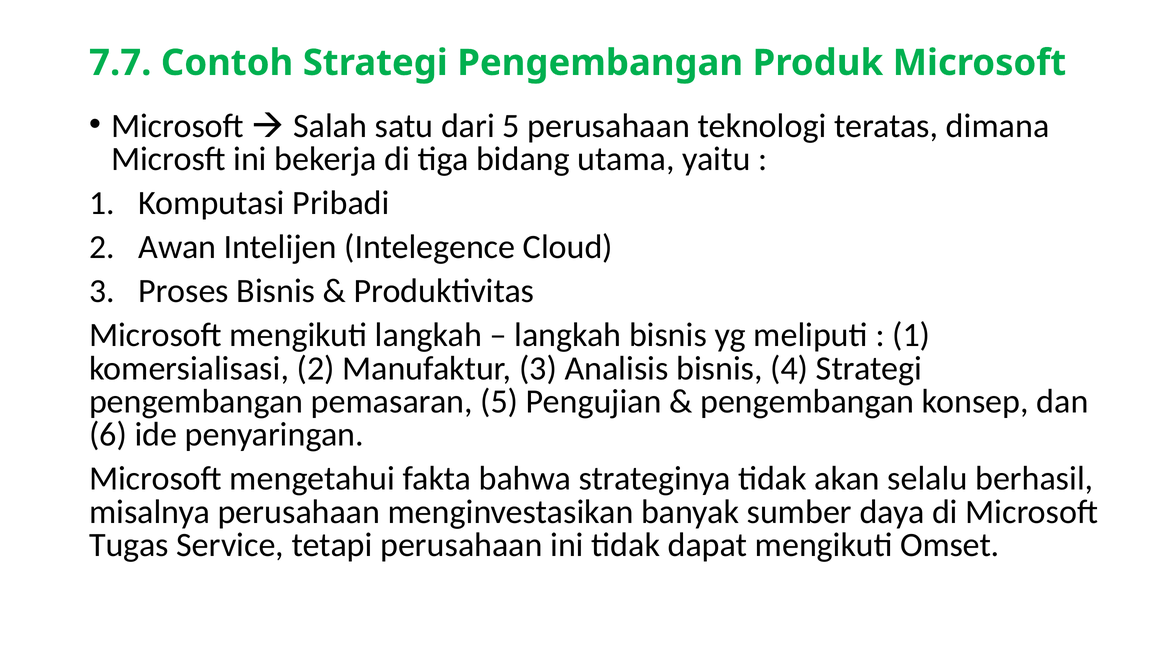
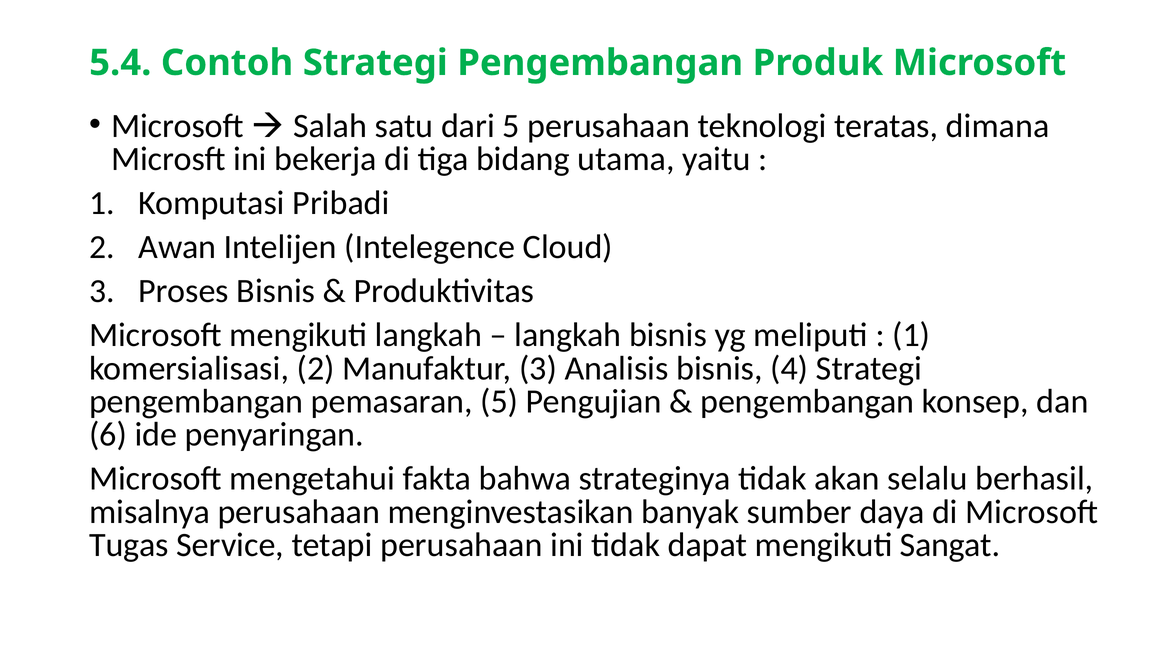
7.7: 7.7 -> 5.4 (120, 63)
Omset: Omset -> Sangat (950, 545)
